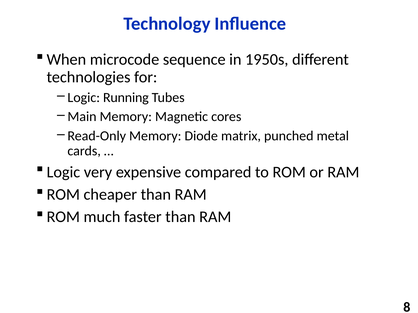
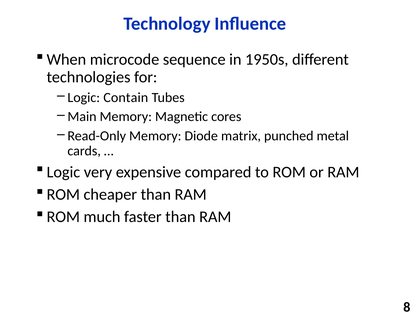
Running: Running -> Contain (126, 98)
